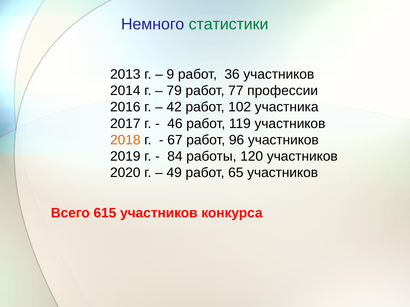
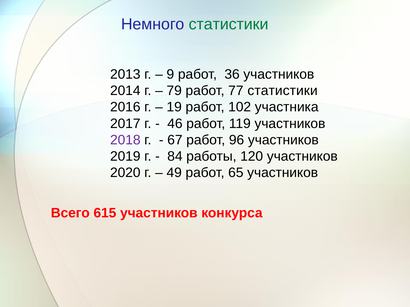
77 профессии: профессии -> статистики (283, 91)
42: 42 -> 19 (174, 107)
2018 colour: orange -> purple (125, 140)
